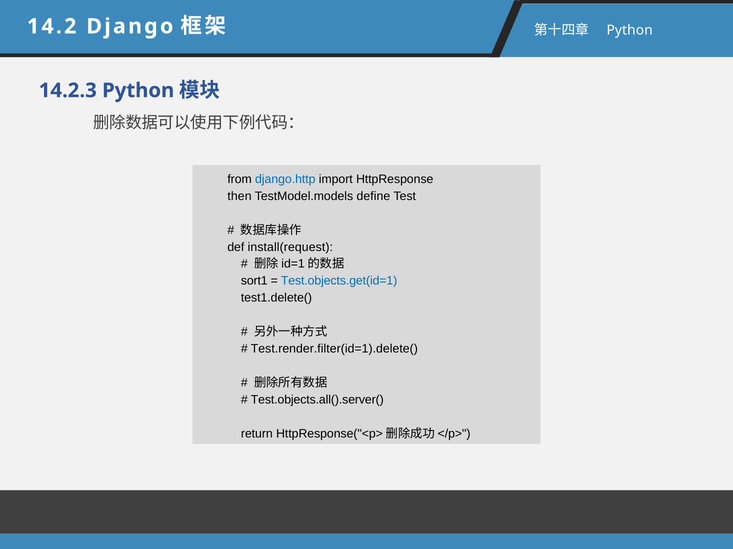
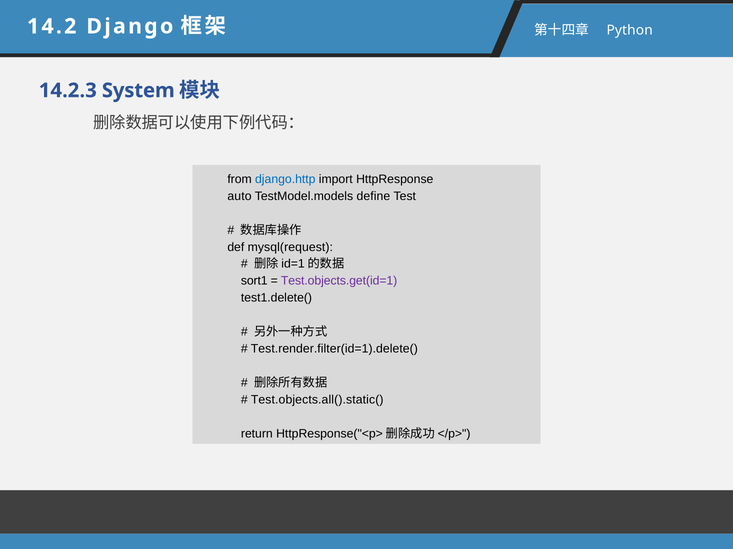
14.2.3 Python: Python -> System (138, 91)
then: then -> auto (239, 196)
install(request: install(request -> mysql(request (290, 247)
Test.objects.get(id=1 colour: blue -> purple (339, 281)
Test.objects.all().server(: Test.objects.all().server( -> Test.objects.all().static( (317, 400)
